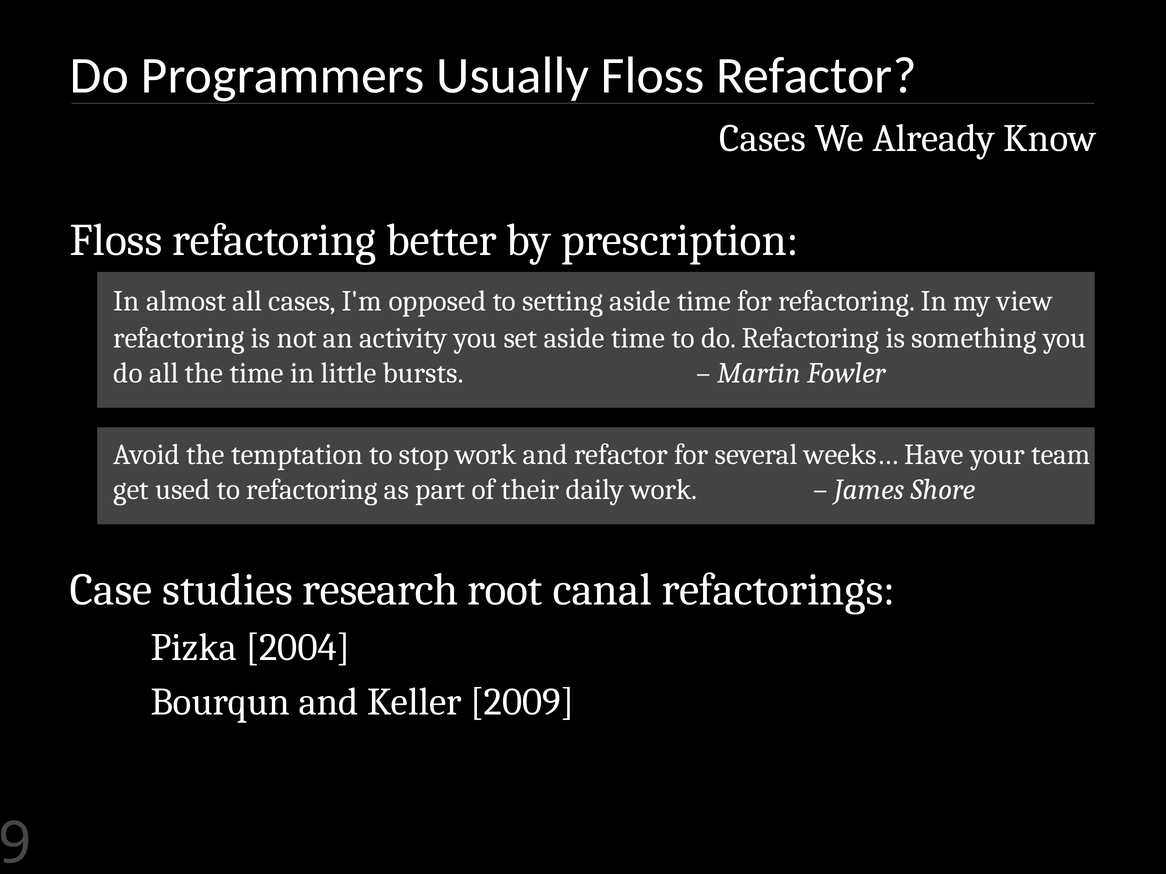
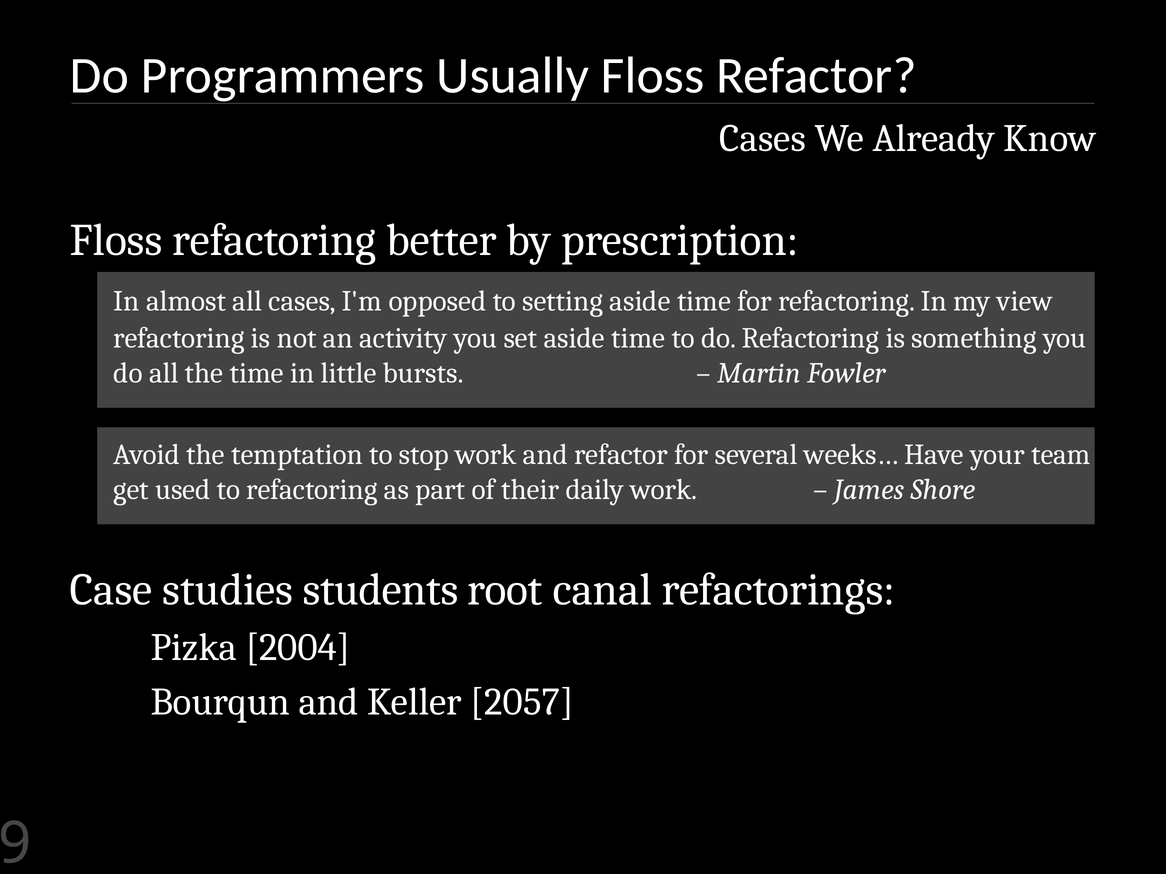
research: research -> students (381, 590)
2009: 2009 -> 2057 (522, 702)
